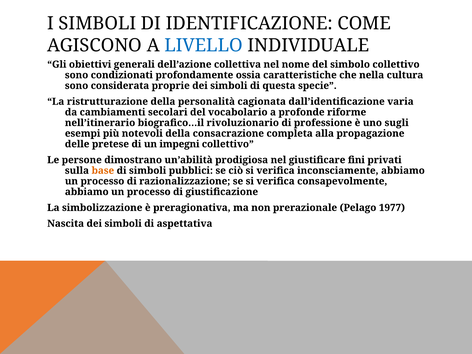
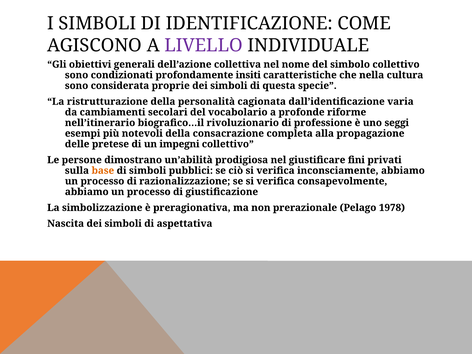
LIVELLO colour: blue -> purple (204, 45)
ossia: ossia -> insiti (248, 75)
sugli: sugli -> seggi (397, 123)
1977: 1977 -> 1978 (392, 208)
